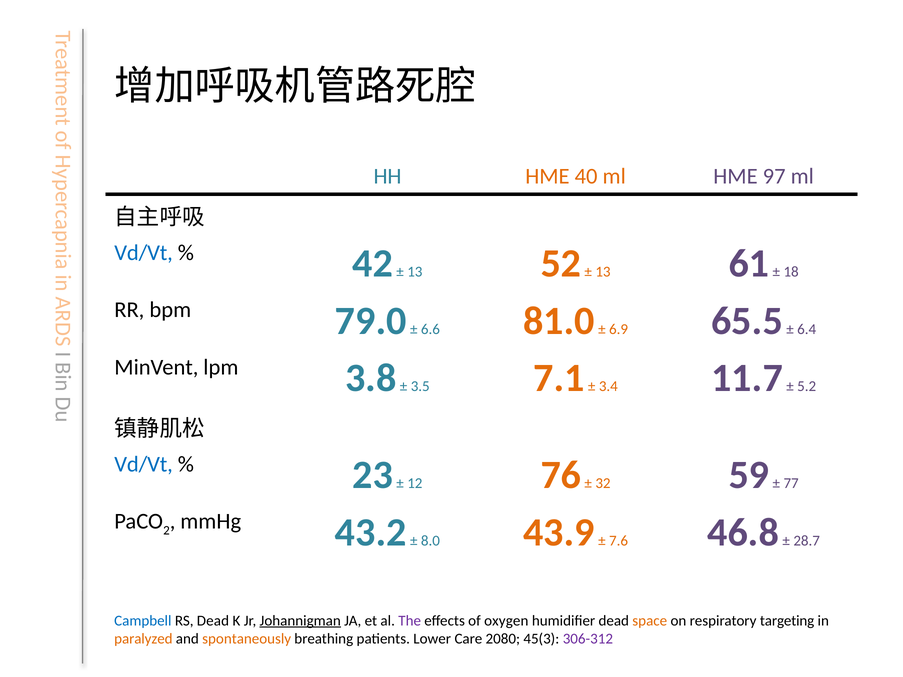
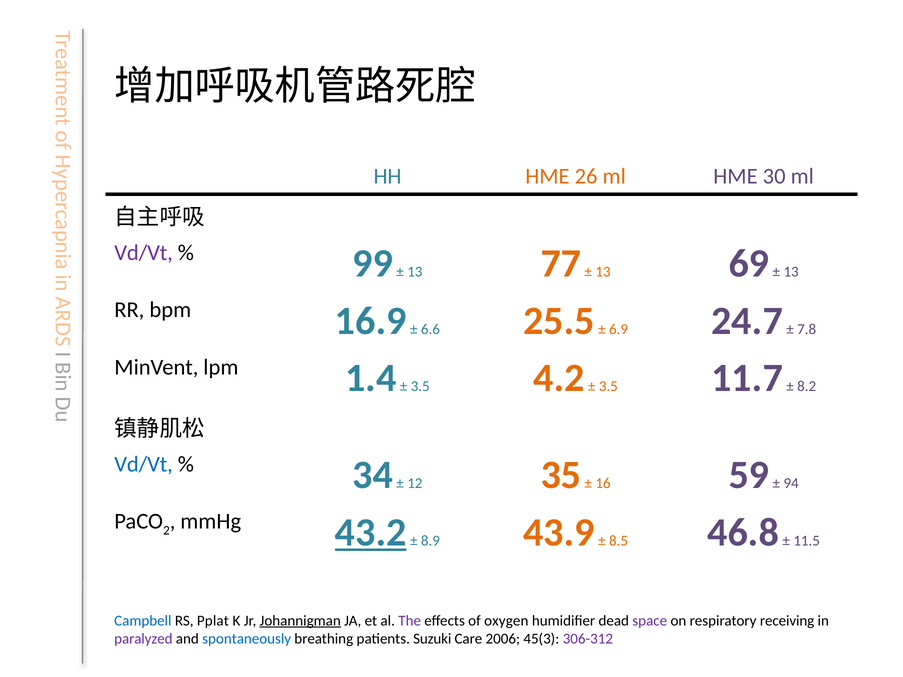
40: 40 -> 26 (586, 177)
97: 97 -> 30 (774, 177)
Vd/Vt colour: blue -> purple (144, 253)
42: 42 -> 99 (373, 264)
52: 52 -> 77 (561, 264)
61: 61 -> 69 (749, 264)
18: 18 -> 13 (791, 272)
79.0: 79.0 -> 16.9 (371, 321)
81.0: 81.0 -> 25.5 (559, 321)
65.5: 65.5 -> 24.7 (747, 321)
6.4: 6.4 -> 7.8 (807, 329)
3.8: 3.8 -> 1.4 (371, 378)
7.1: 7.1 -> 4.2 (559, 378)
3.4: 3.4 -> 3.5 (608, 386)
5.2: 5.2 -> 8.2 (807, 386)
23: 23 -> 34 (373, 475)
76: 76 -> 35 (561, 475)
32: 32 -> 16 (603, 484)
77: 77 -> 94 (791, 484)
43.2 underline: none -> present (371, 533)
8.0: 8.0 -> 8.9 (430, 541)
7.6: 7.6 -> 8.5 (619, 541)
28.7: 28.7 -> 11.5 (807, 541)
RS Dead: Dead -> Pplat (213, 621)
space colour: orange -> purple (650, 621)
targeting: targeting -> receiving (787, 621)
paralyzed colour: orange -> purple (143, 639)
spontaneously colour: orange -> blue (247, 639)
Lower: Lower -> Suzuki (432, 639)
2080: 2080 -> 2006 (503, 639)
